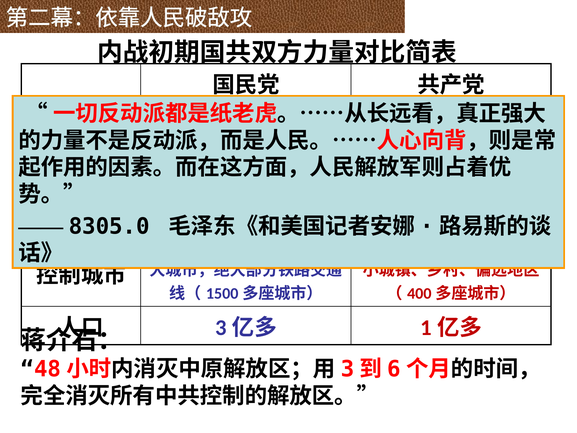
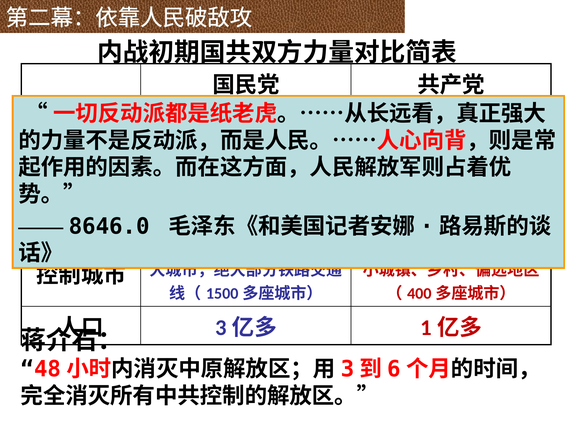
8305.0: 8305.0 -> 8646.0 (109, 226)
